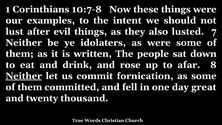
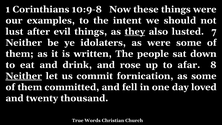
10:7-8: 10:7-8 -> 10:9-8 (87, 9)
they underline: none -> present (135, 32)
great: great -> loved (204, 87)
